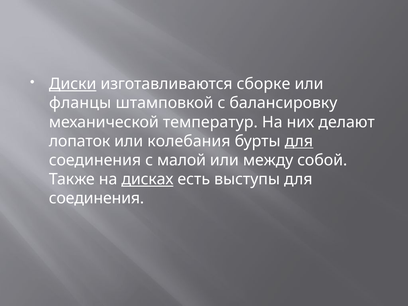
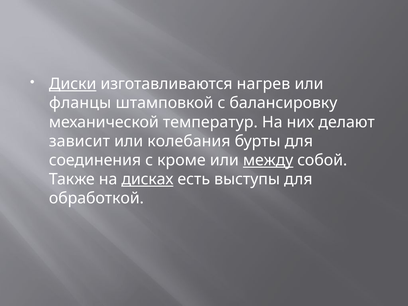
сборке: сборке -> нагрев (263, 84)
лопаток: лопаток -> зависит (79, 141)
для underline: present -> none (299, 141)
малой: малой -> кроме (181, 160)
между underline: none -> present (268, 160)
соединения: соединения -> обработкой (96, 198)
